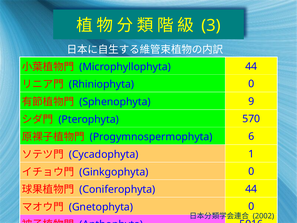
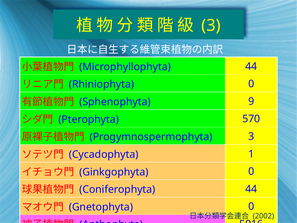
Progymnospermophyta 6: 6 -> 3 (251, 136)
